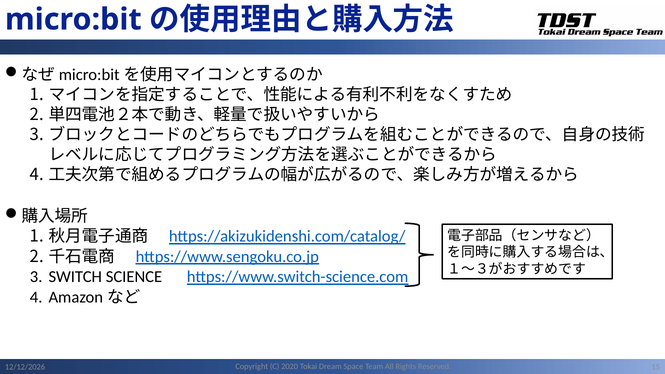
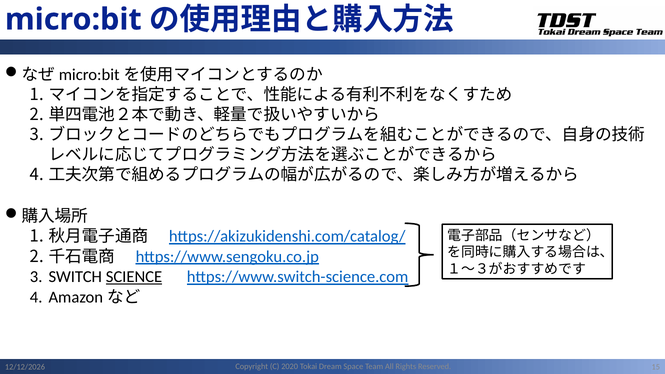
SCIENCE underline: none -> present (134, 277)
